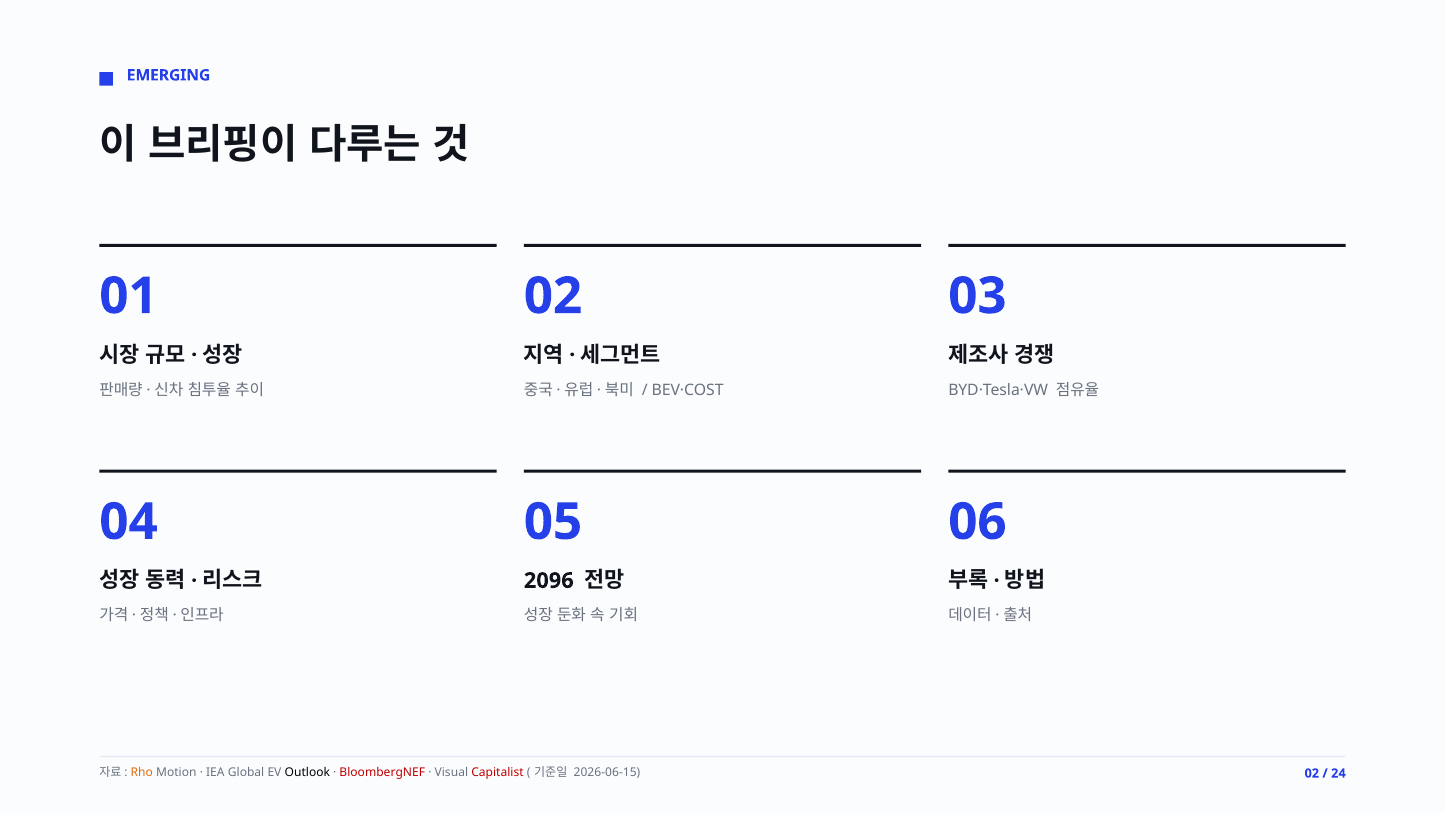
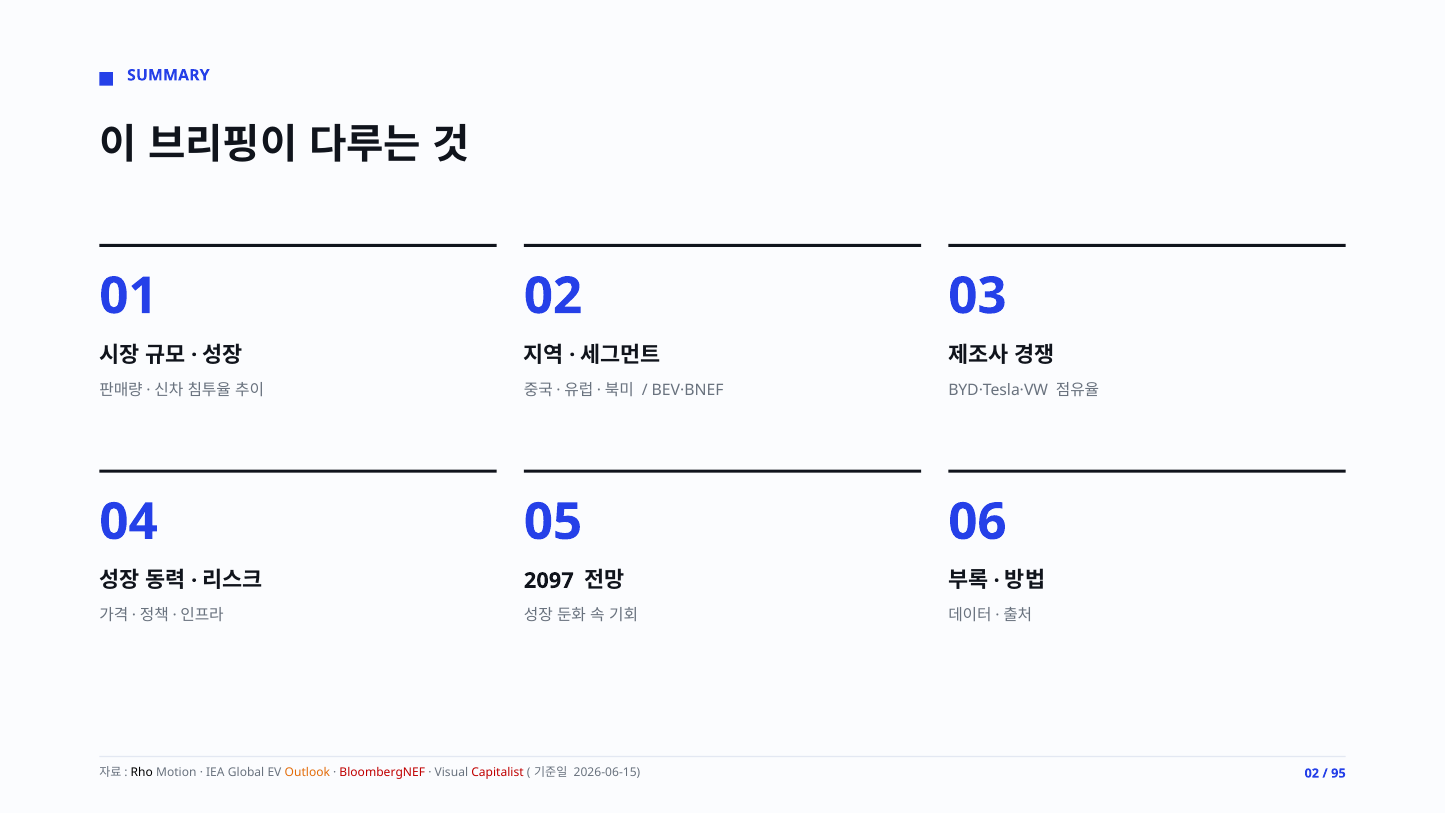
EMERGING: EMERGING -> SUMMARY (168, 75)
BEV·COST: BEV·COST -> BEV·BNEF (688, 390)
2096: 2096 -> 2097 (549, 581)
Rho colour: orange -> black (142, 773)
Outlook colour: black -> orange (307, 773)
24: 24 -> 95 (1338, 773)
